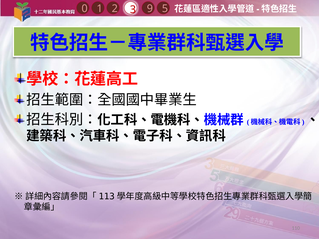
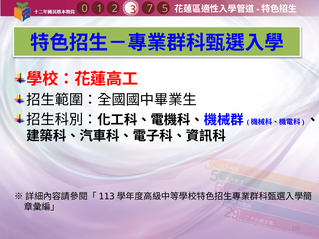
9: 9 -> 7 (150, 9)
